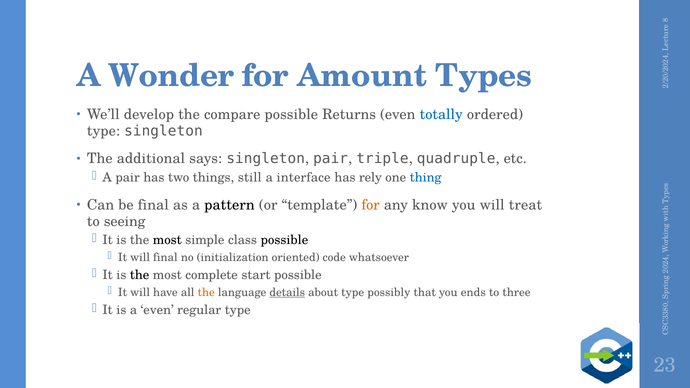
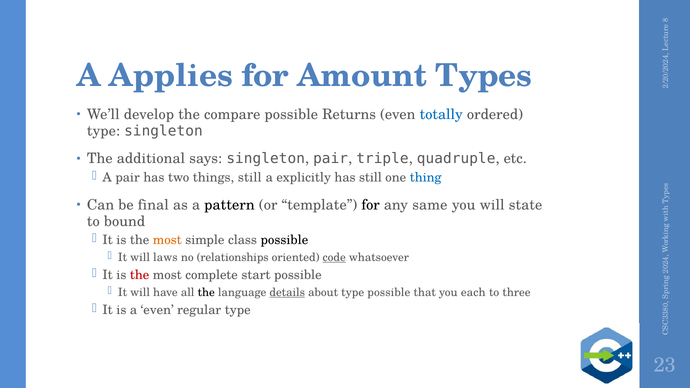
Wonder: Wonder -> Applies (171, 76)
interface: interface -> explicitly (304, 177)
has rely: rely -> still (371, 177)
for colour: orange -> black (371, 205)
know: know -> same (430, 205)
treat: treat -> state (526, 205)
seeing: seeing -> bound (125, 221)
most colour: black -> orange (167, 240)
will final: final -> laws (165, 257)
initialization: initialization -> relationships (233, 257)
code underline: none -> present (334, 257)
the colour: black -> red (140, 275)
the colour: orange -> black (206, 292)
type possibly: possibly -> possible (389, 292)
ends: ends -> each (473, 292)
